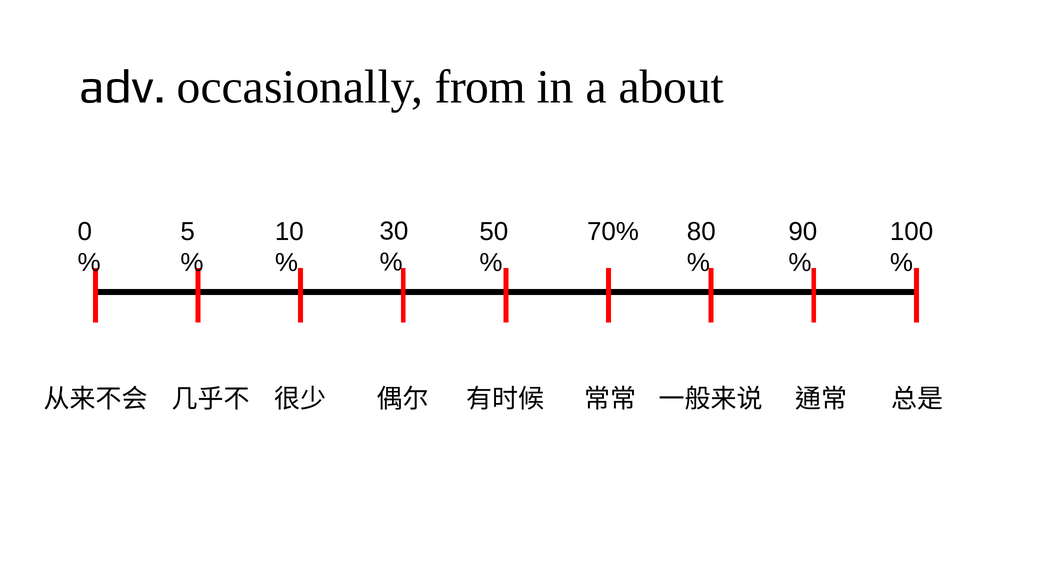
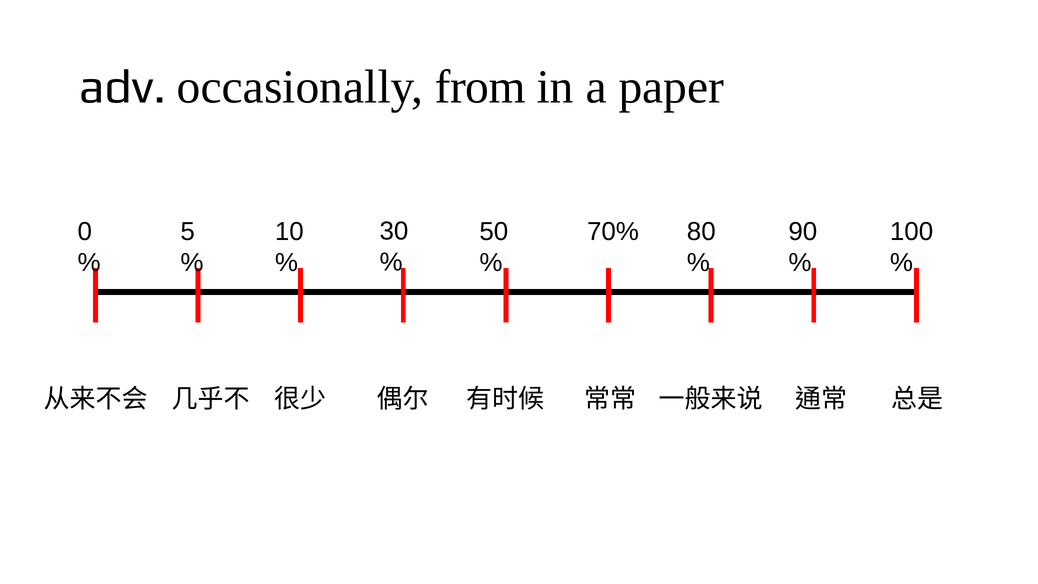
about: about -> paper (671, 87)
